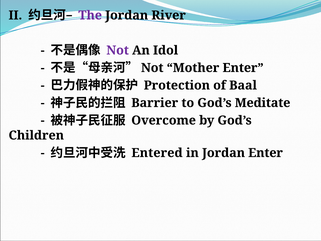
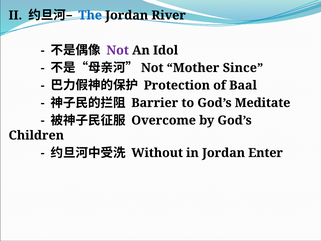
The colour: purple -> blue (90, 15)
Mother Enter: Enter -> Since (243, 68)
Entered: Entered -> Without (157, 153)
